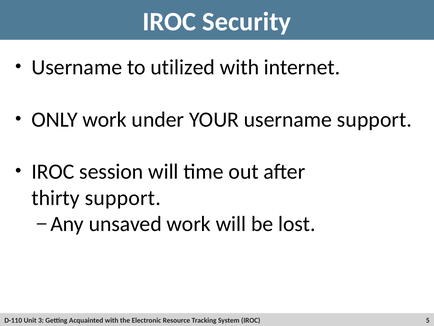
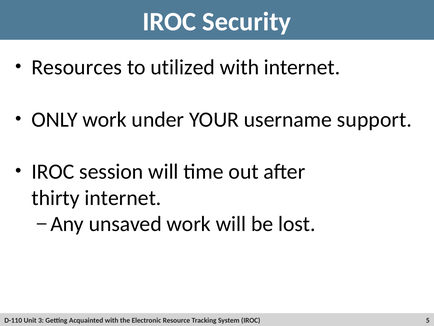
Username: Username -> Resources (77, 67)
thirty support: support -> internet (123, 198)
